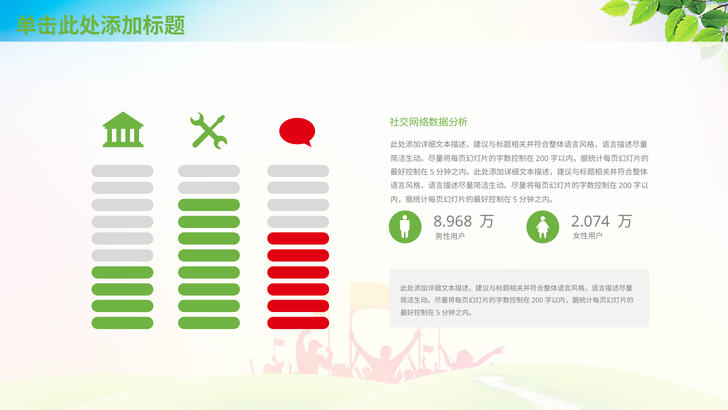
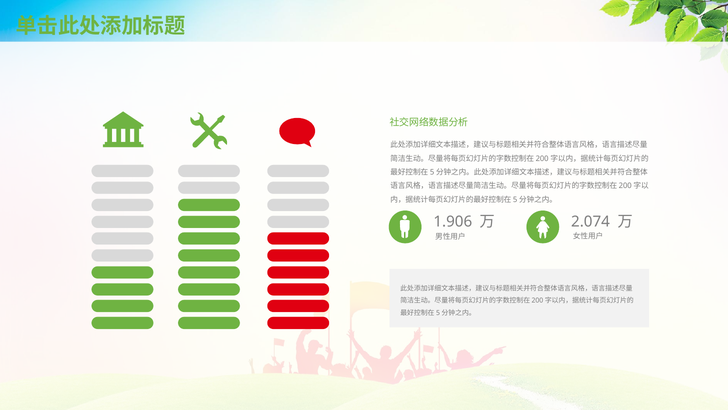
8.968: 8.968 -> 1.906 (453, 222)
